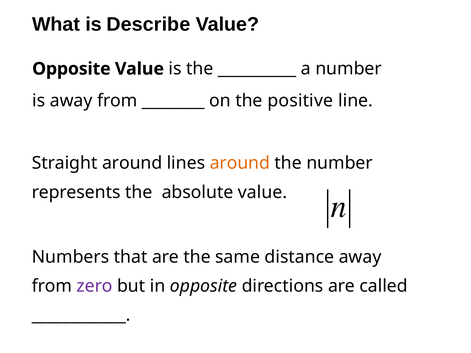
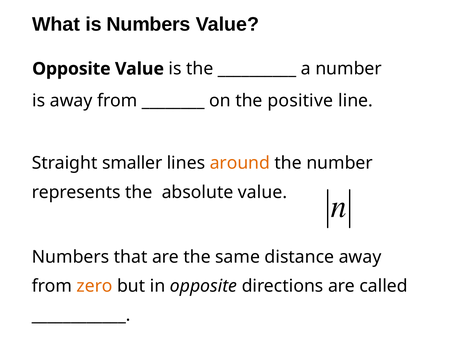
is Describe: Describe -> Numbers (149, 24)
Straight around: around -> smaller (132, 163)
zero colour: purple -> orange (95, 286)
